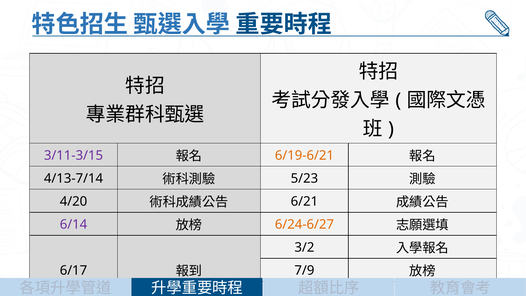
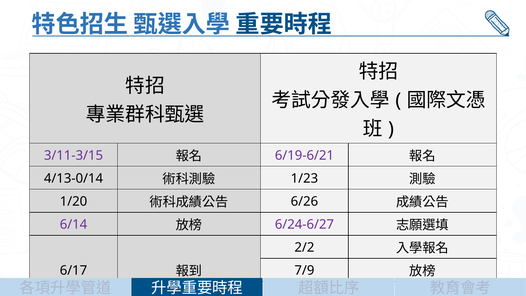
6/19-6/21 colour: orange -> purple (304, 155)
4/13-7/14: 4/13-7/14 -> 4/13-0/14 (73, 178)
5/23: 5/23 -> 1/23 (304, 178)
4/20: 4/20 -> 1/20 (74, 201)
6/21: 6/21 -> 6/26 (304, 201)
6/24-6/27 colour: orange -> purple (304, 224)
3/2: 3/2 -> 2/2 (304, 247)
